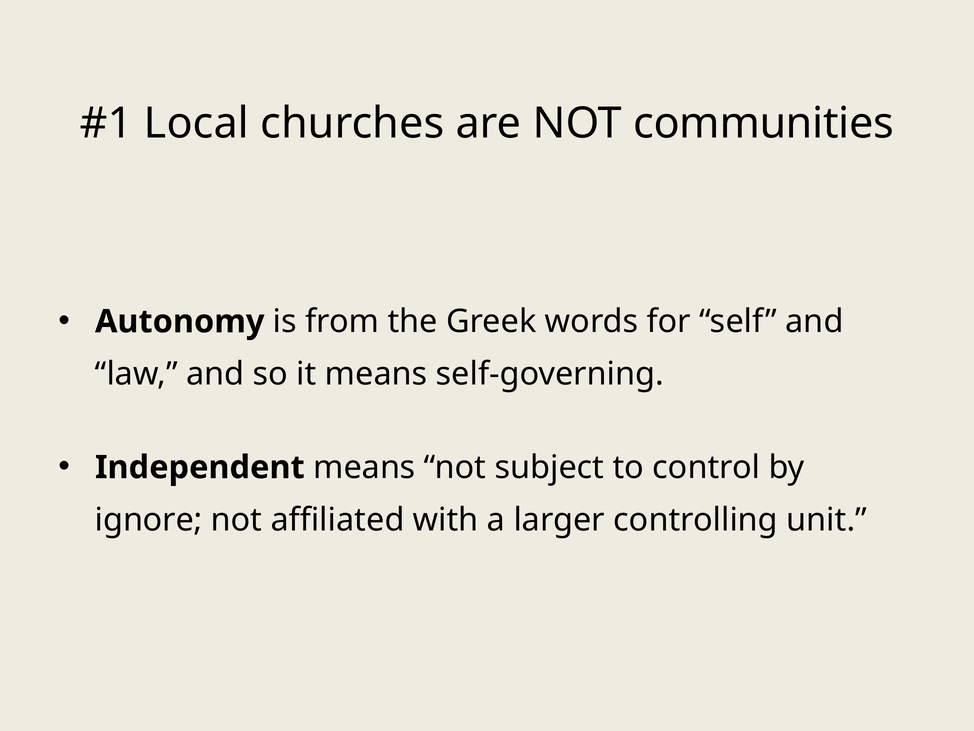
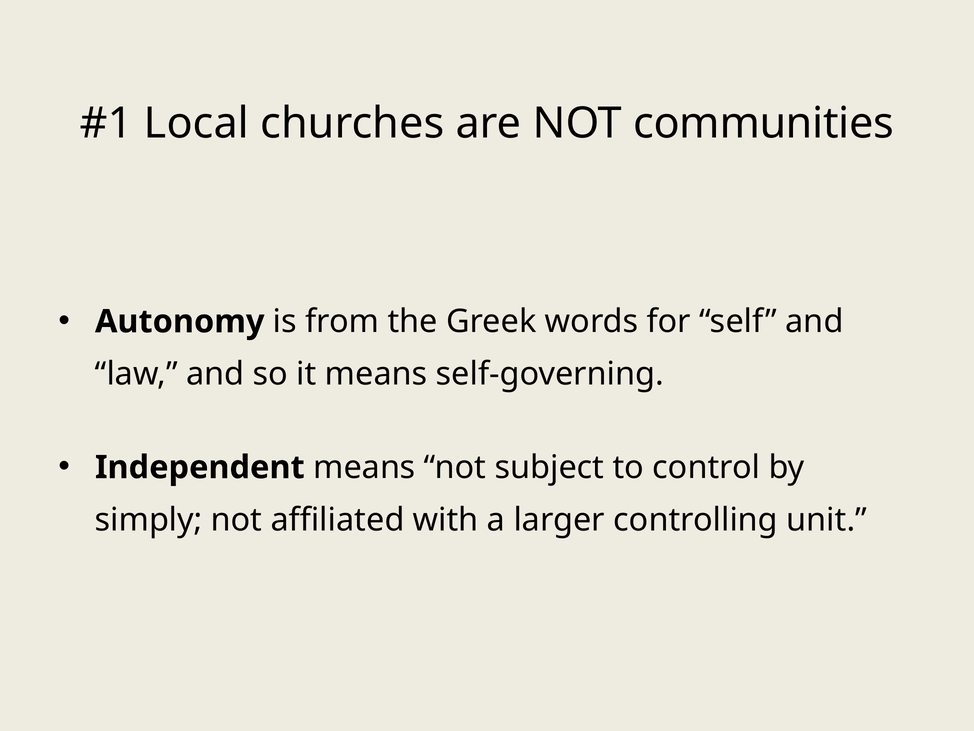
ignore: ignore -> simply (149, 520)
